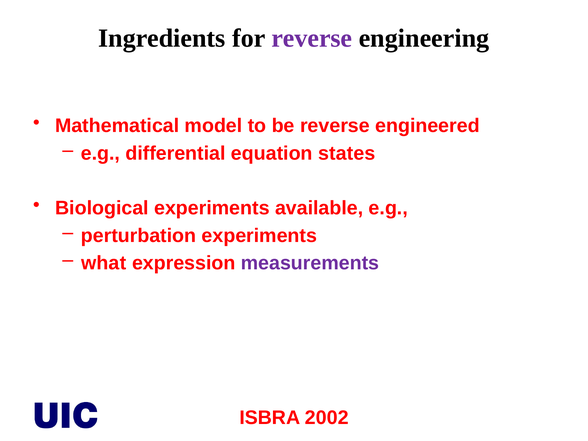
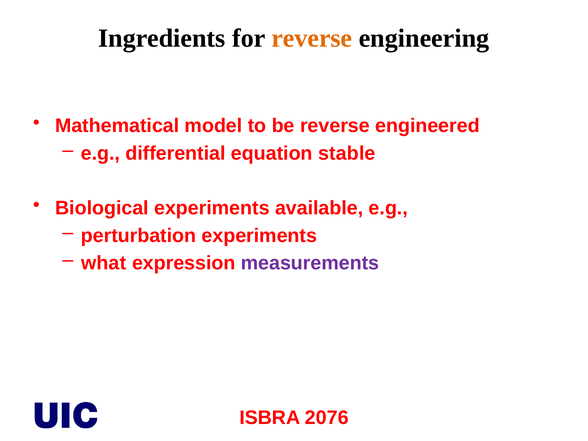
reverse colour: purple -> orange (312, 38)
states: states -> stable (347, 153)
2002: 2002 -> 2076 (327, 418)
